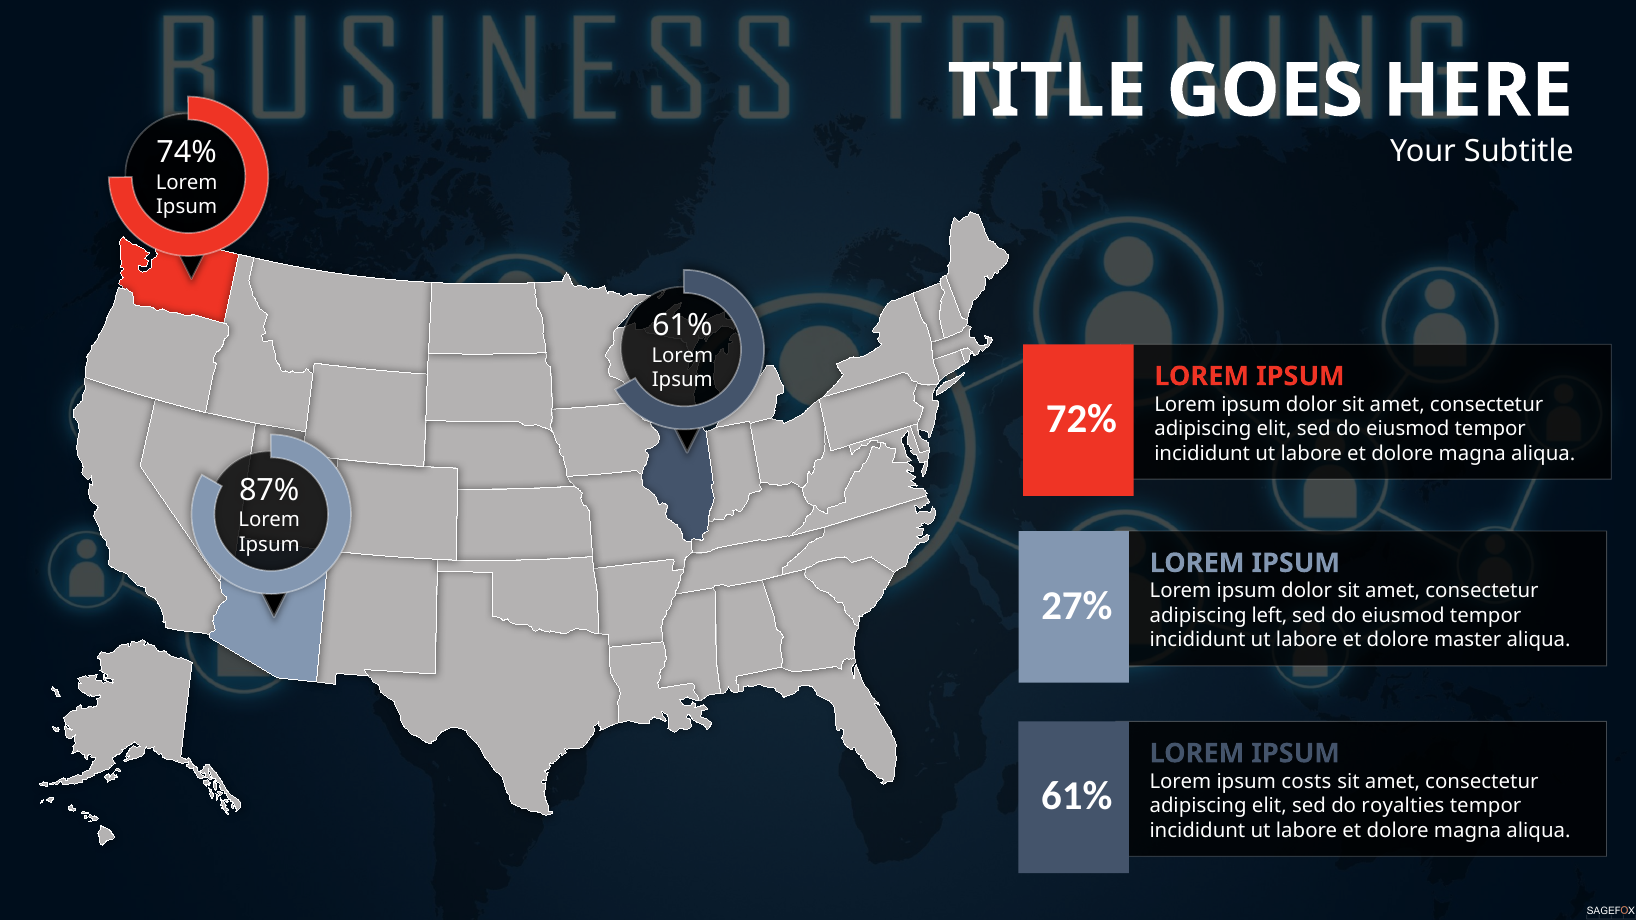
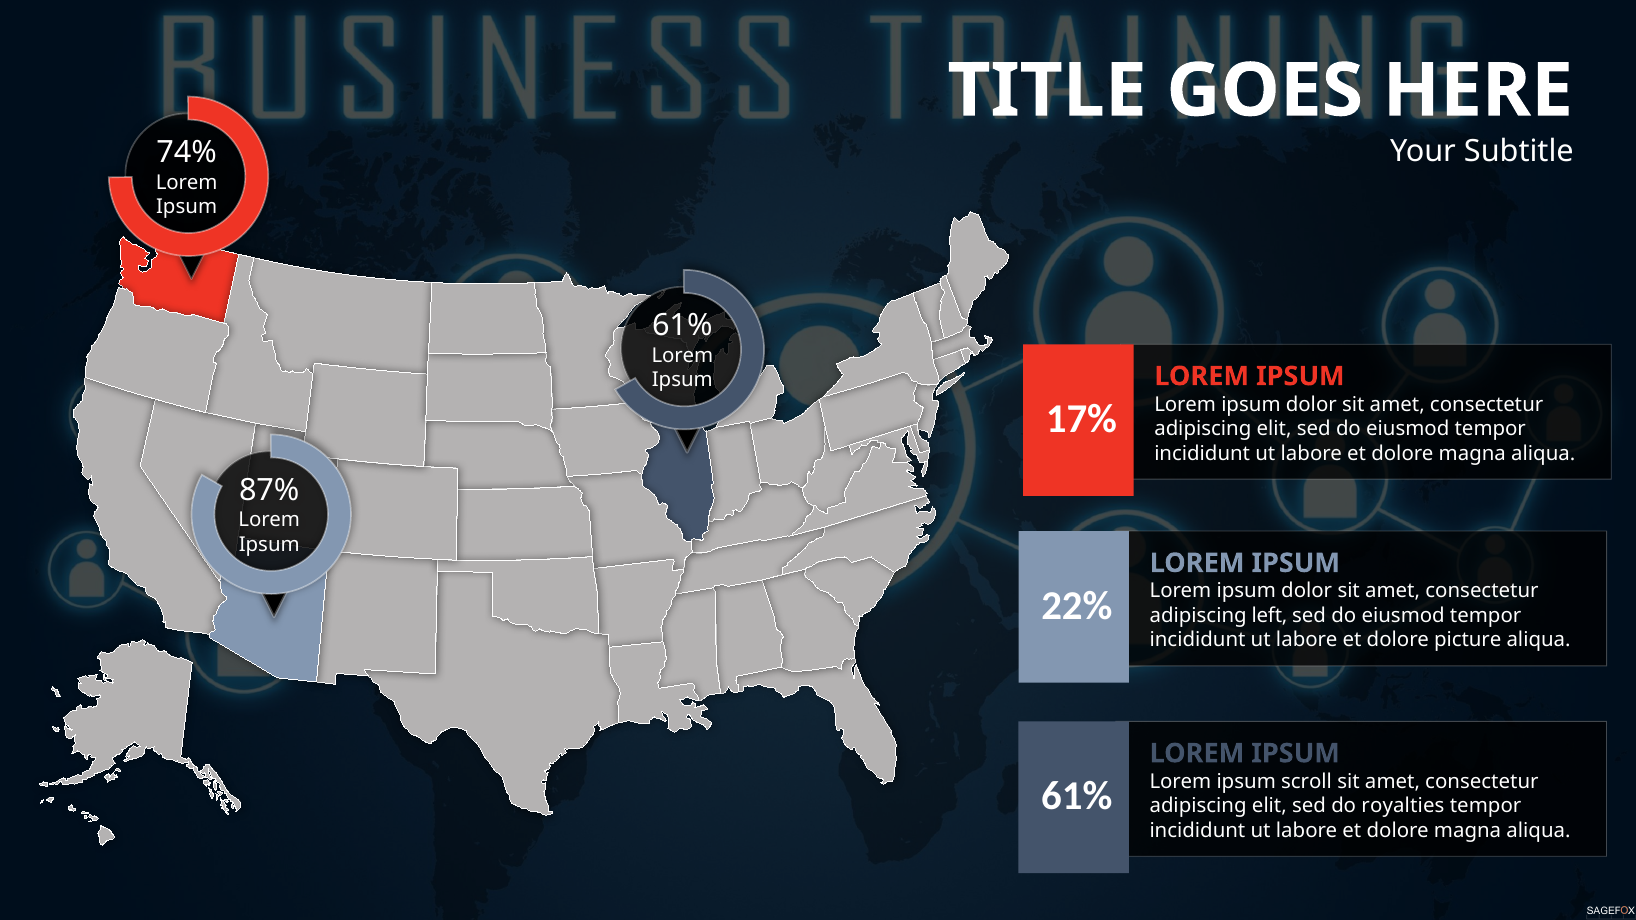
72%: 72% -> 17% (1081, 419)
27%: 27% -> 22% (1077, 606)
master: master -> picture (1468, 640)
costs: costs -> scroll (1307, 782)
